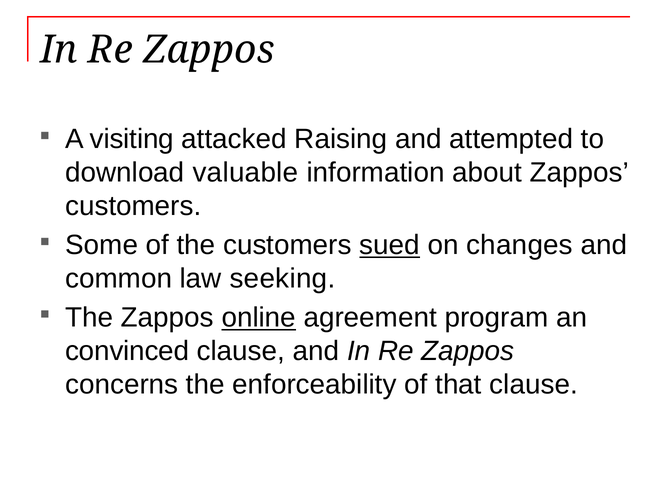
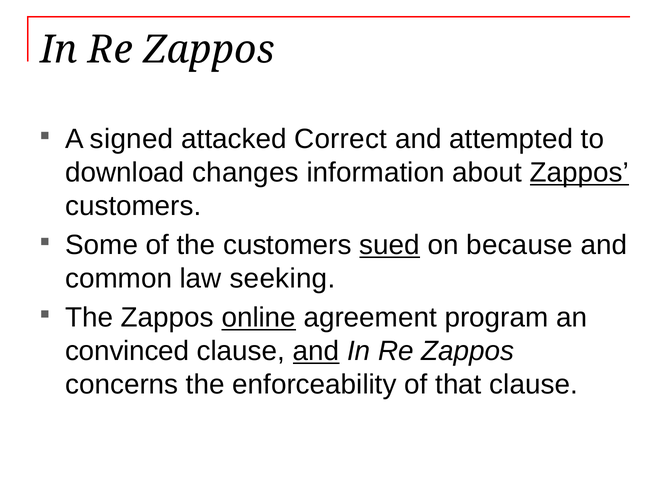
visiting: visiting -> signed (132, 139)
Raising: Raising -> Correct (341, 139)
valuable: valuable -> changes (246, 173)
Zappos underline: none -> present (579, 173)
changes: changes -> because (520, 245)
and underline: none -> present (316, 351)
